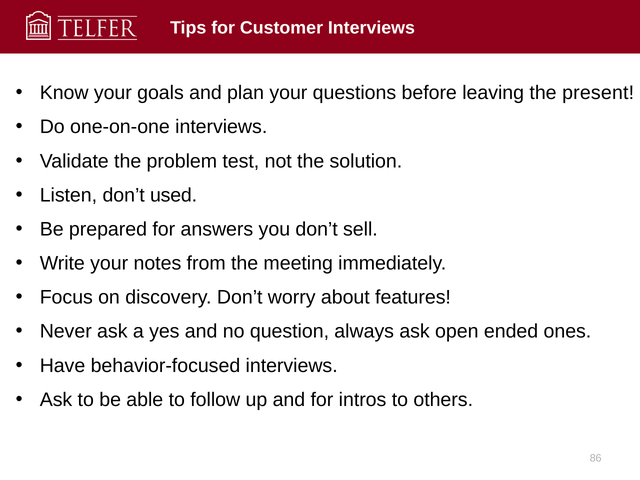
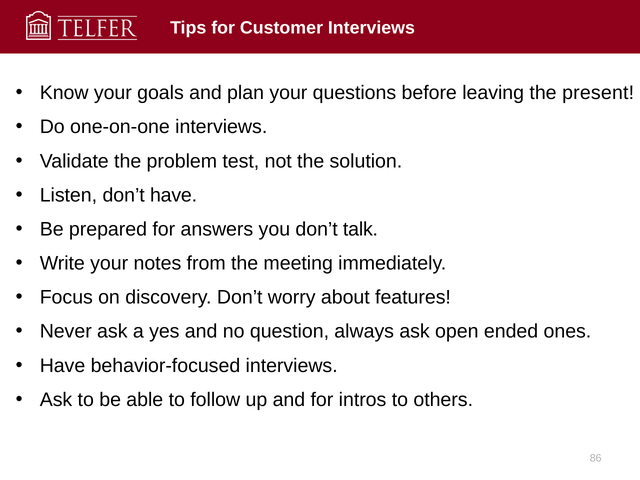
don’t used: used -> have (174, 195)
sell: sell -> talk (361, 229)
